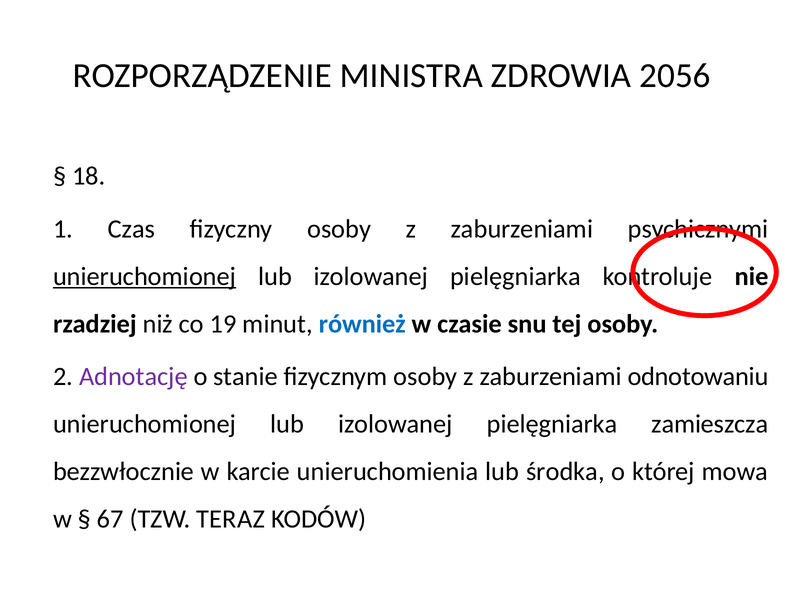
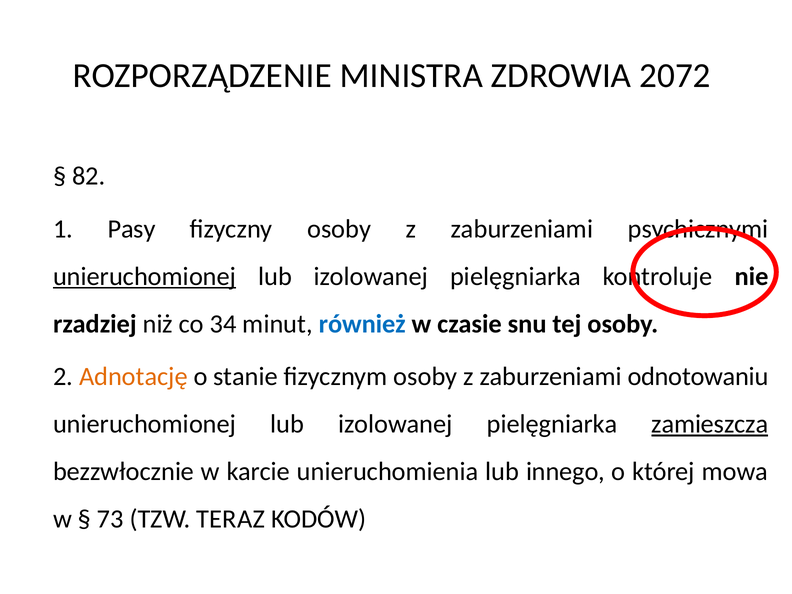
2056: 2056 -> 2072 (675, 76)
18: 18 -> 82 (89, 176)
Czas: Czas -> Pasy (132, 229)
19: 19 -> 34 (223, 324)
Adnotację colour: purple -> orange (133, 377)
zamieszcza underline: none -> present (710, 424)
środka: środka -> innego (565, 472)
67: 67 -> 73 (110, 519)
